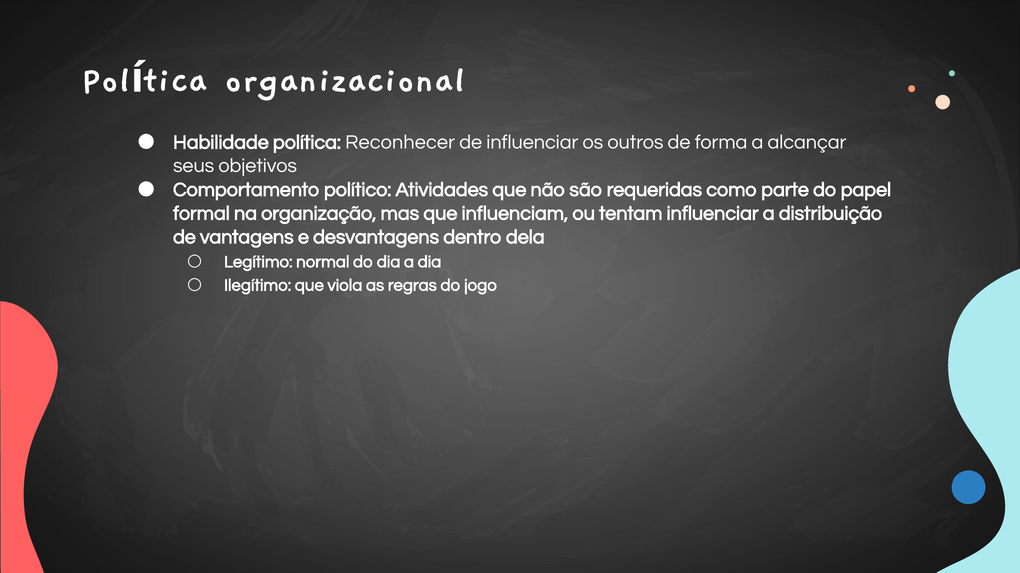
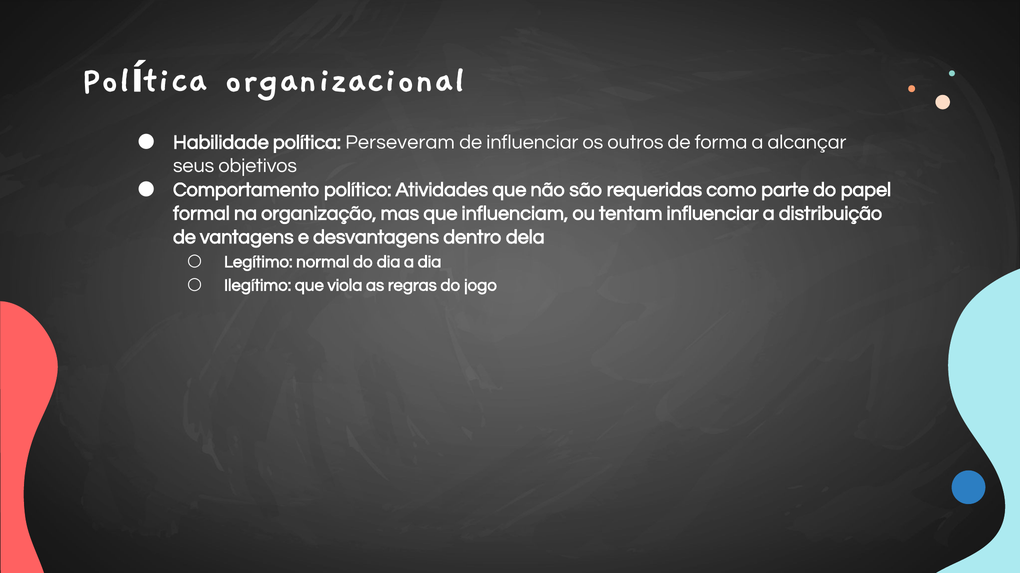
Reconhecer: Reconhecer -> Perseveram (400, 142)
